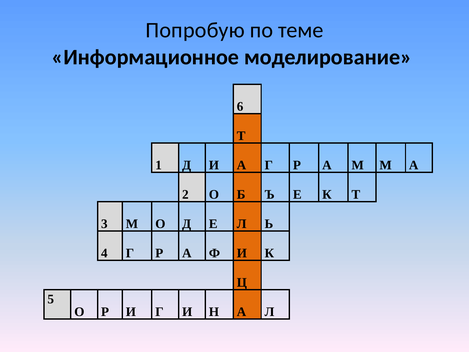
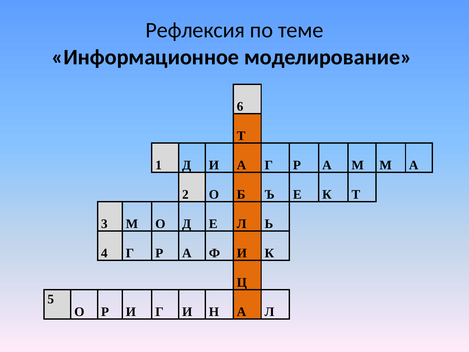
Попробую: Попробую -> Рефлексия (195, 30)
